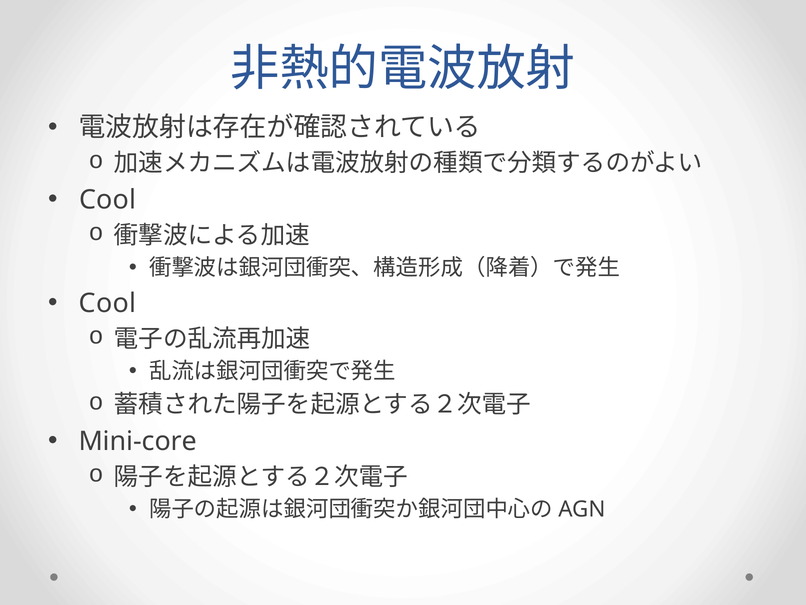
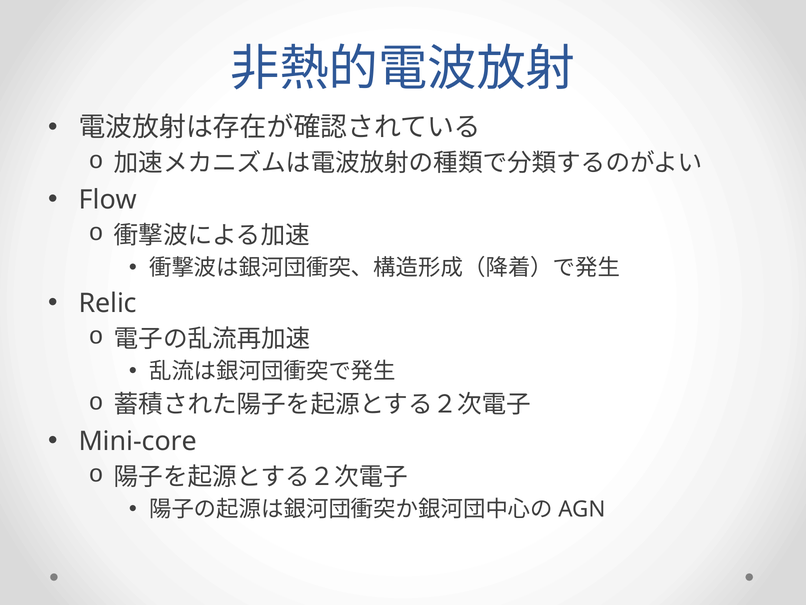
Cool: Cool -> Flow (108, 200)
Cool: Cool -> Relic (108, 303)
